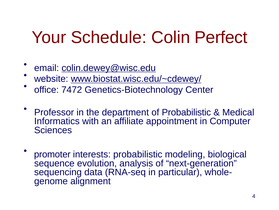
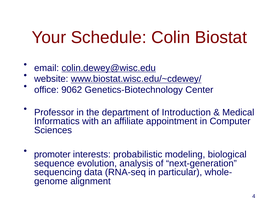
Perfect: Perfect -> Biostat (221, 37)
7472: 7472 -> 9062 (72, 90)
of Probabilistic: Probabilistic -> Introduction (186, 112)
